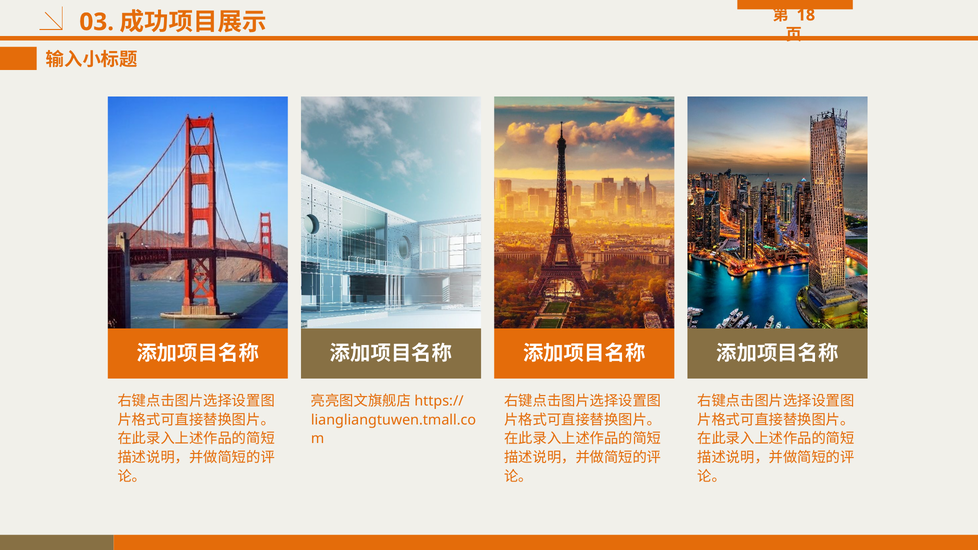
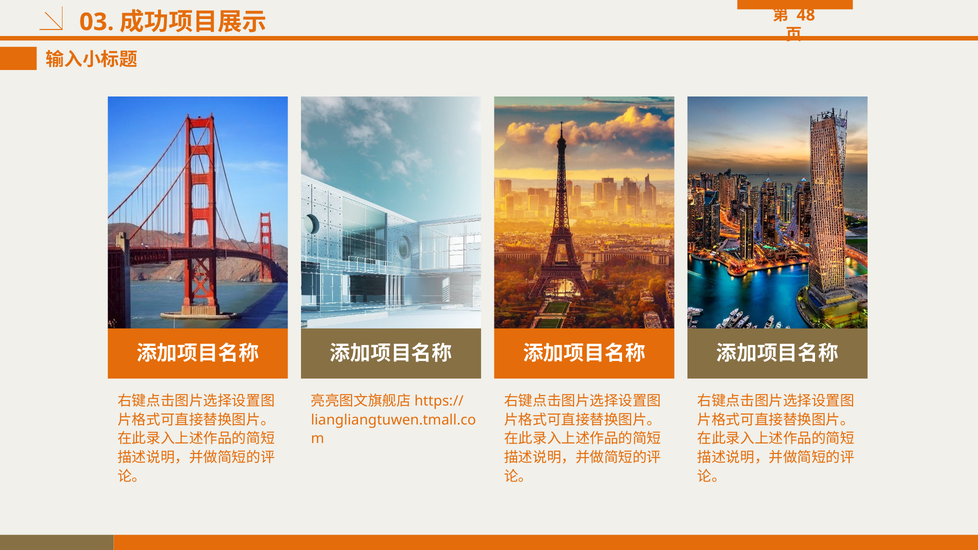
18: 18 -> 48 (806, 15)
